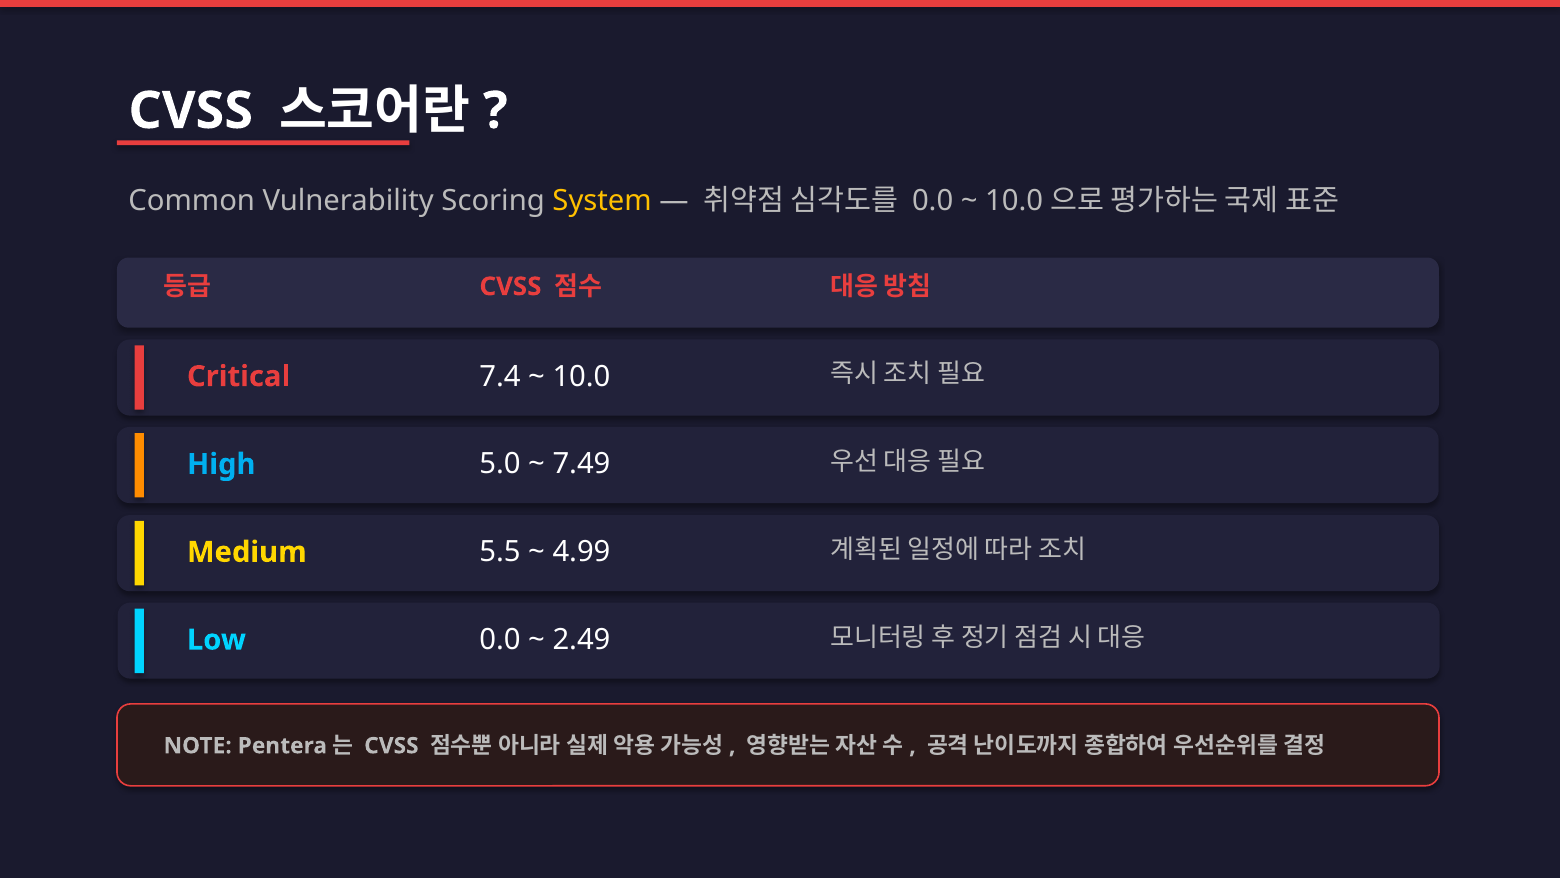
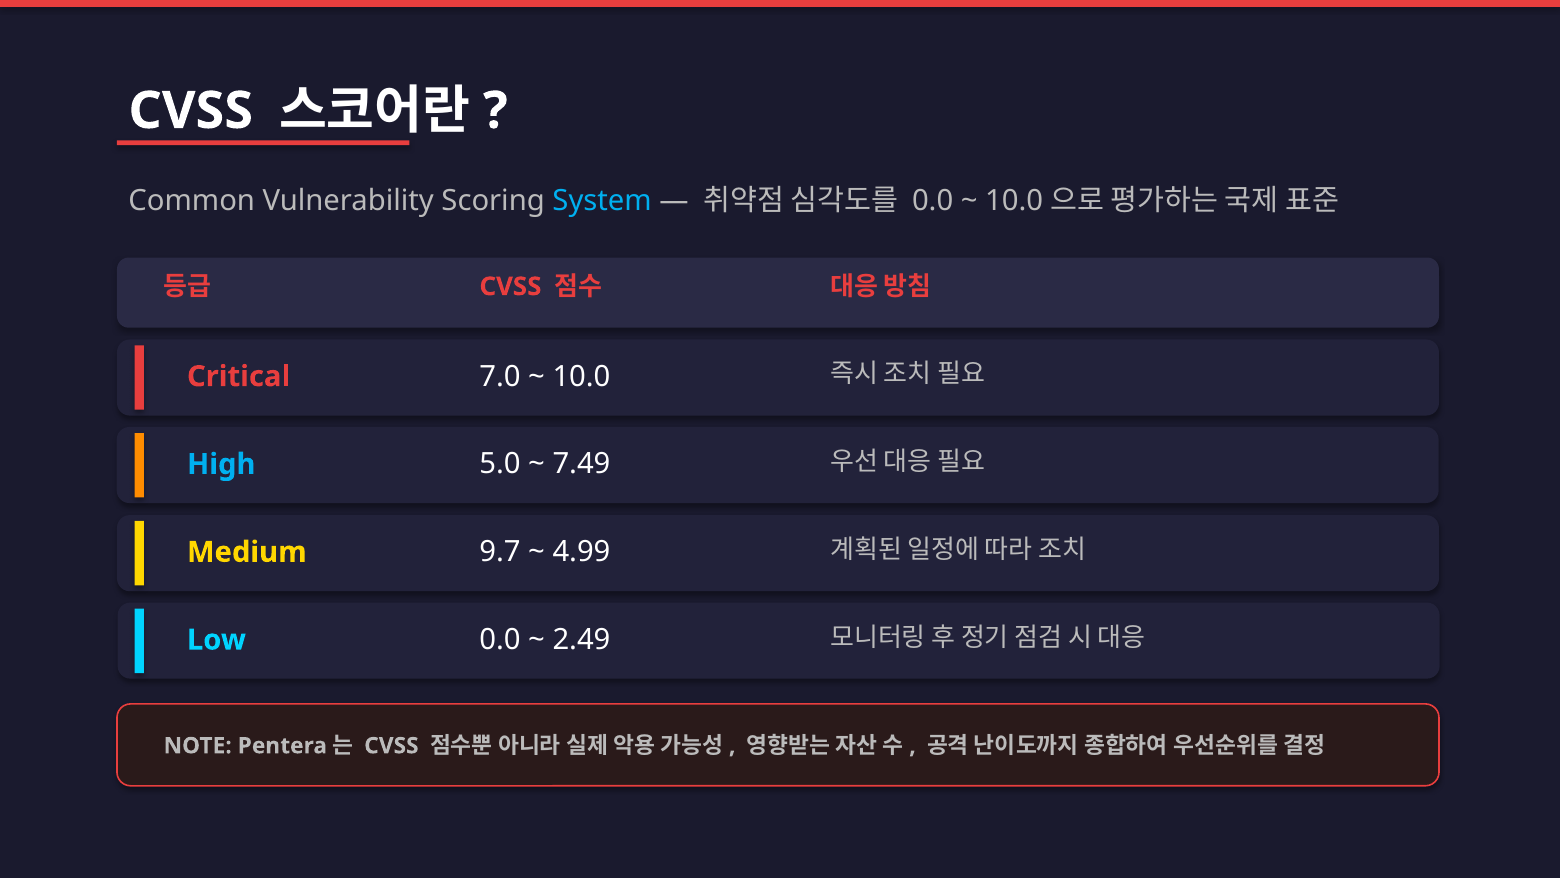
System colour: yellow -> light blue (602, 201)
7.4: 7.4 -> 7.0 (500, 376)
5.5: 5.5 -> 9.7 (500, 552)
